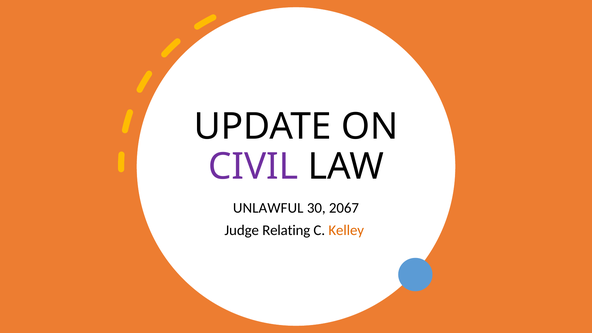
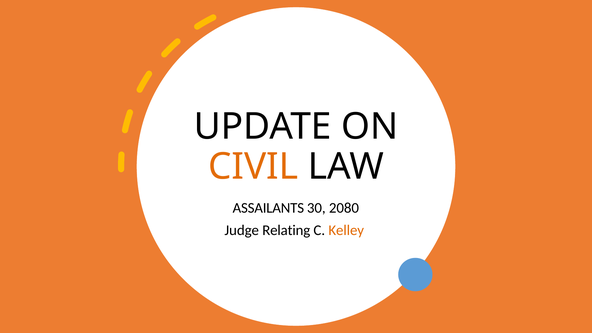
CIVIL colour: purple -> orange (253, 167)
UNLAWFUL: UNLAWFUL -> ASSAILANTS (268, 208)
2067: 2067 -> 2080 (344, 208)
